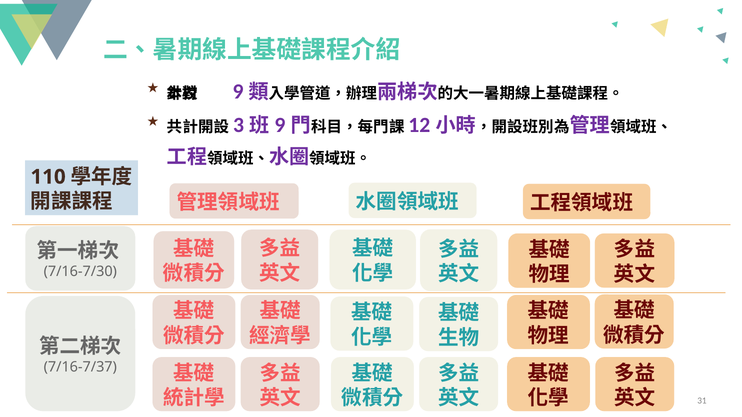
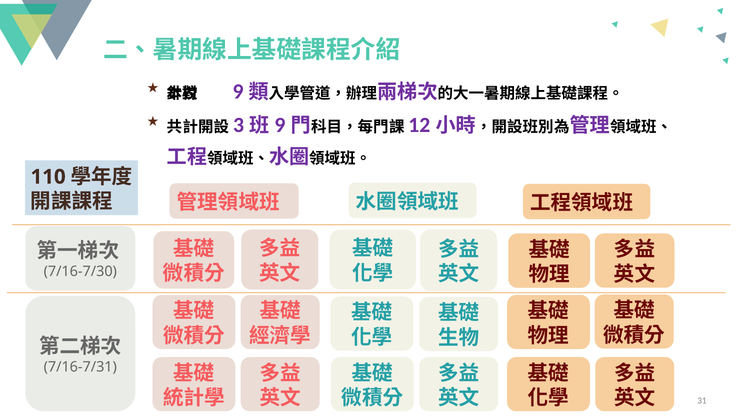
7/16-7/37: 7/16-7/37 -> 7/16-7/31 (80, 367)
